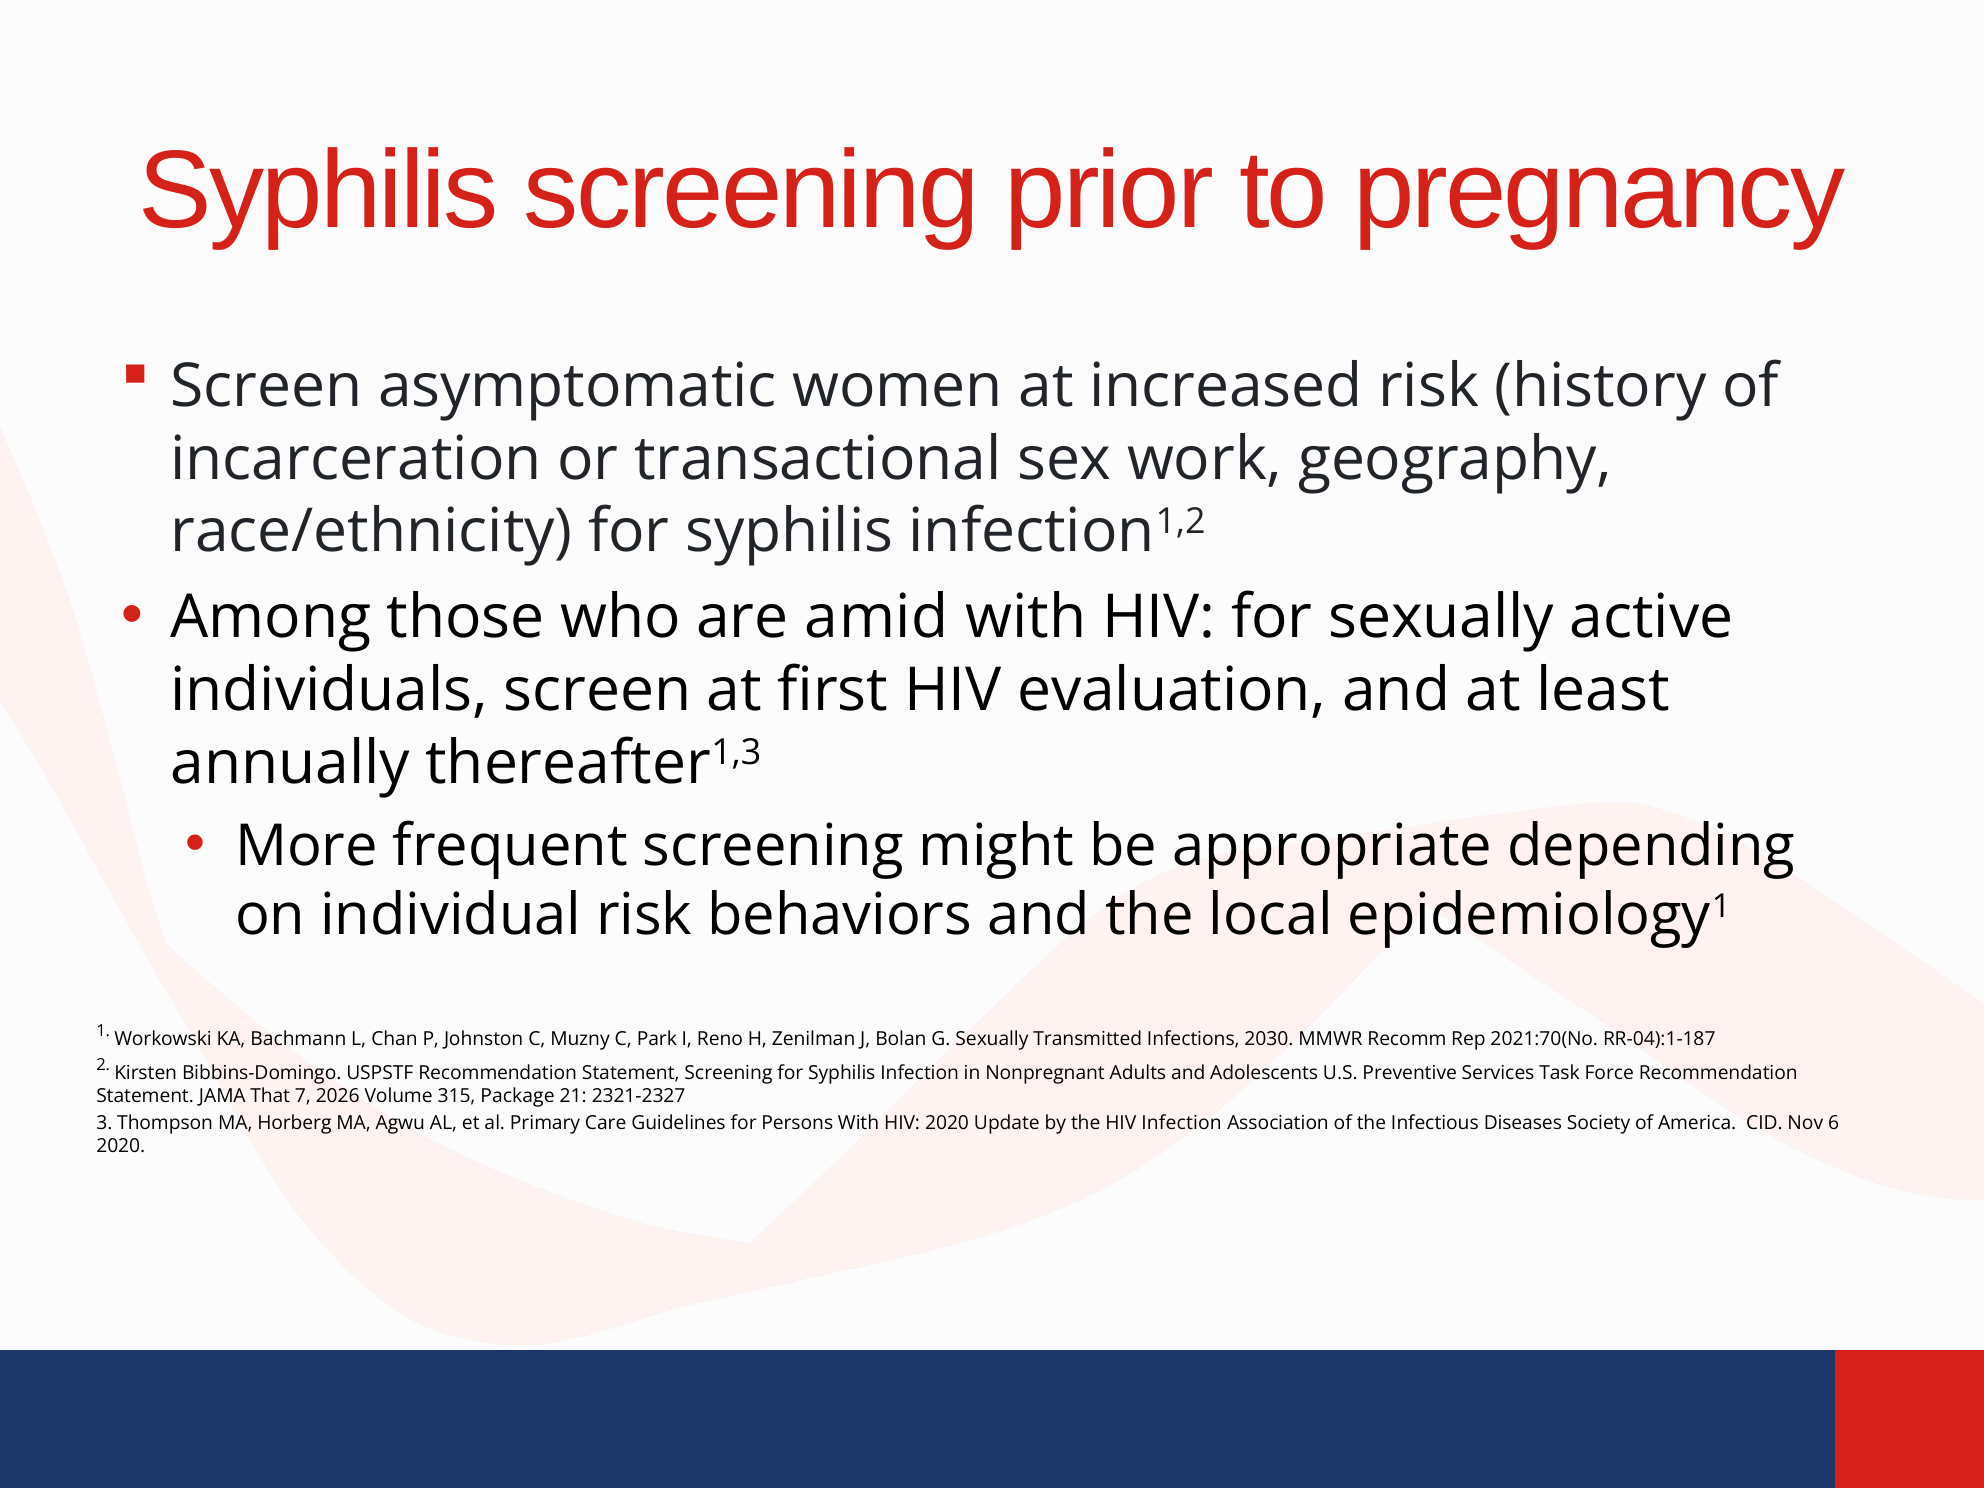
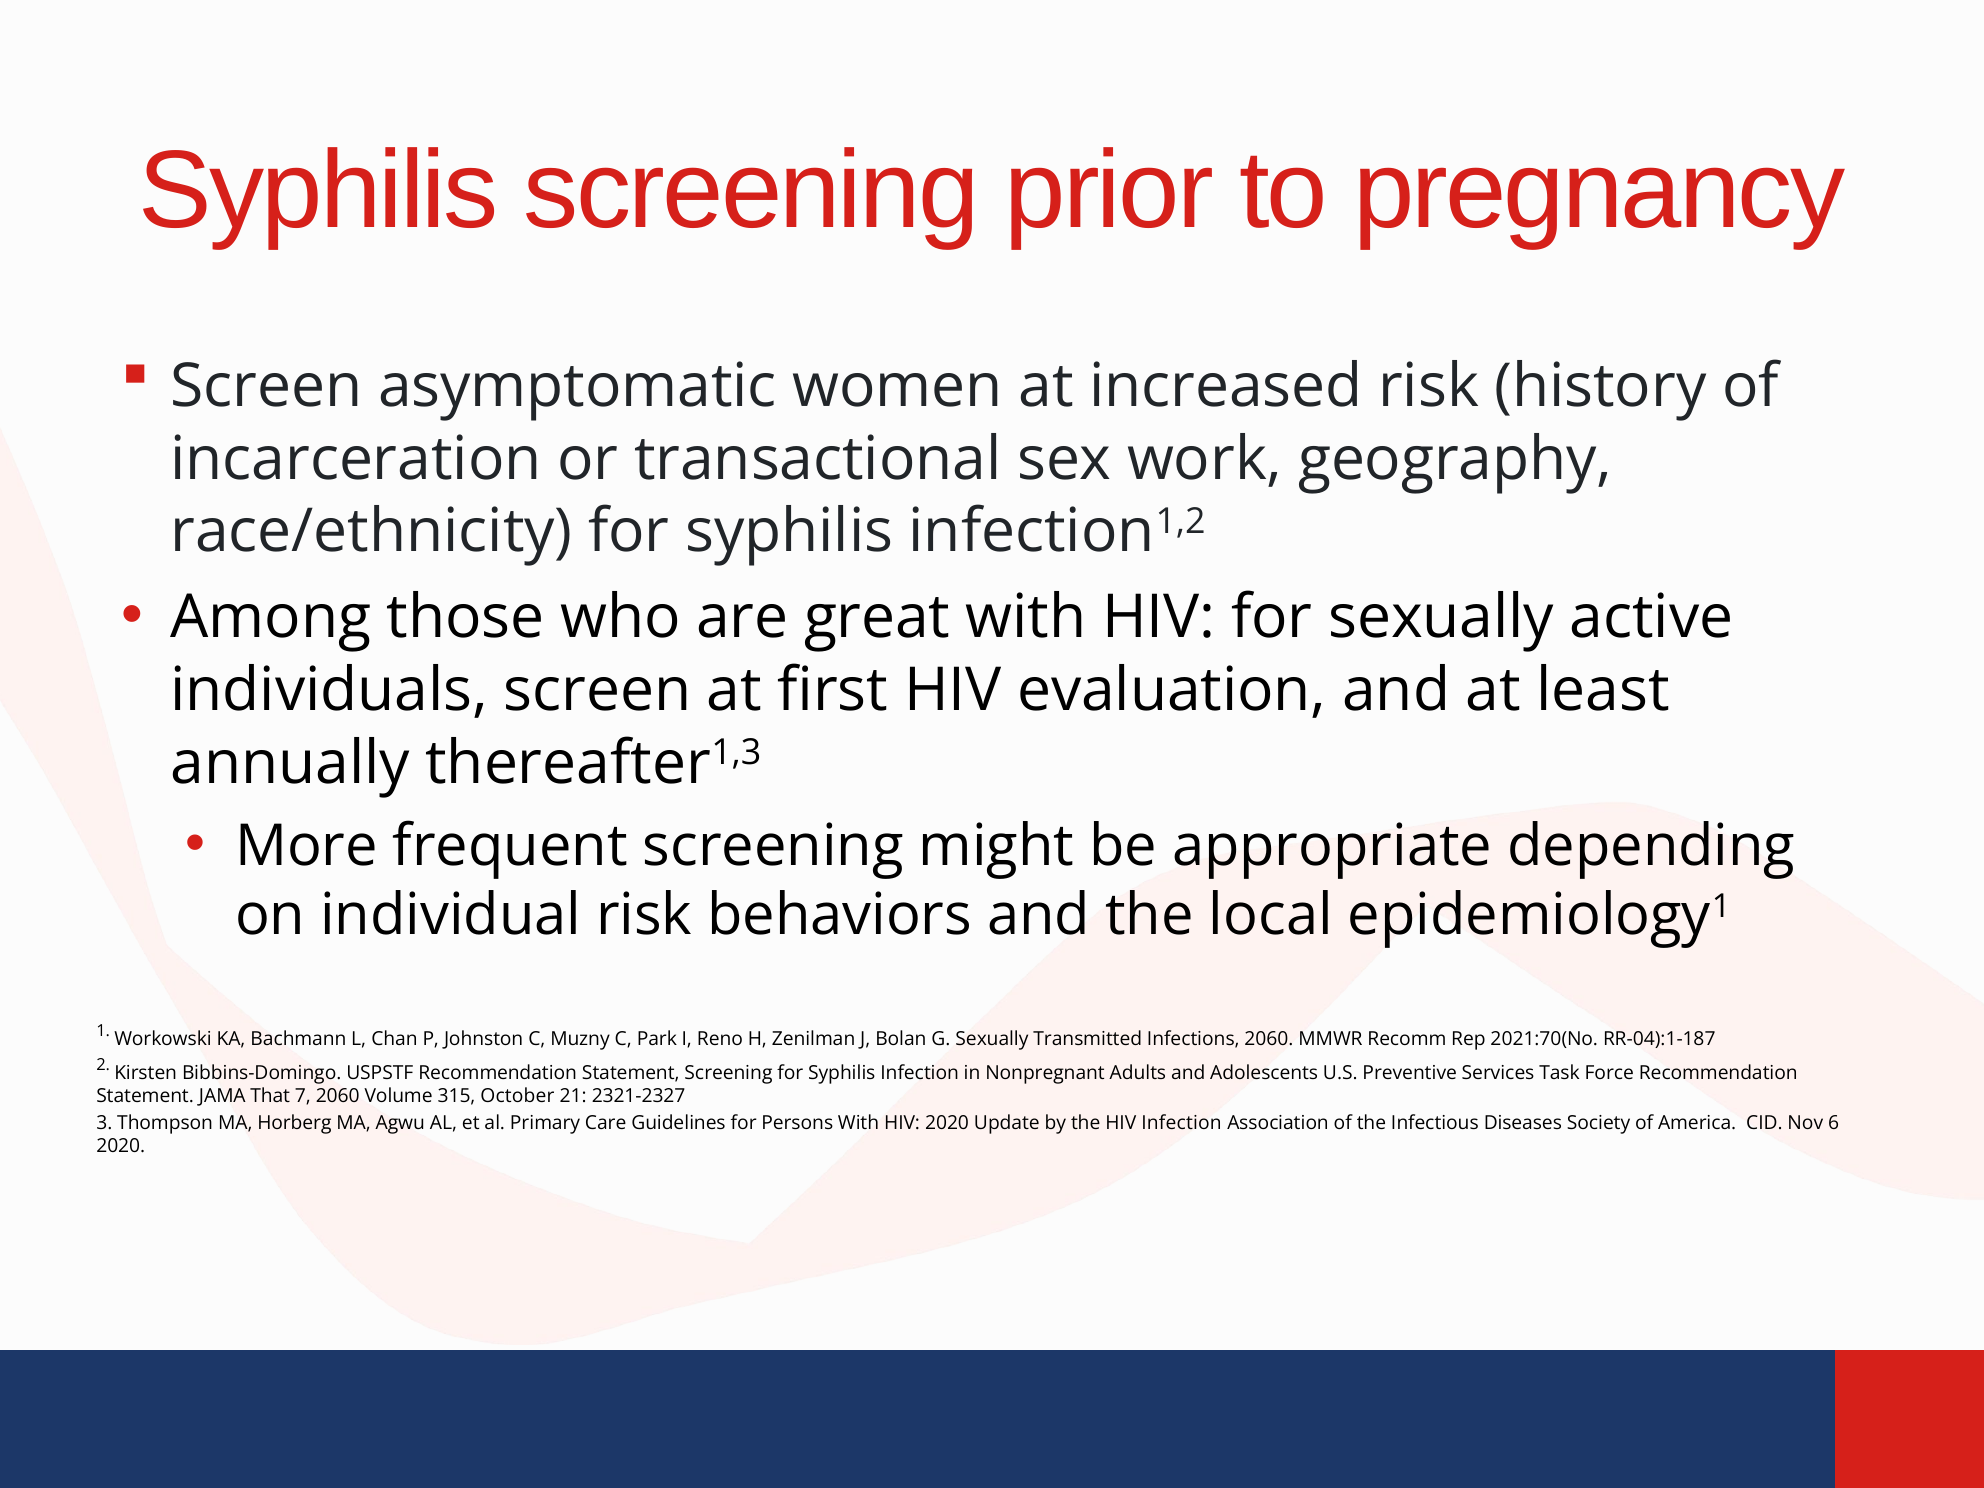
amid: amid -> great (877, 618)
Infections 2030: 2030 -> 2060 (1269, 1039)
7 2026: 2026 -> 2060 (338, 1096)
Package: Package -> October (517, 1096)
